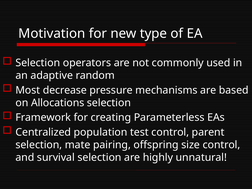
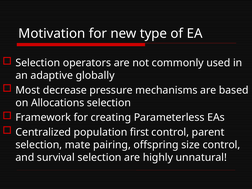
random: random -> globally (95, 75)
test: test -> first (139, 132)
